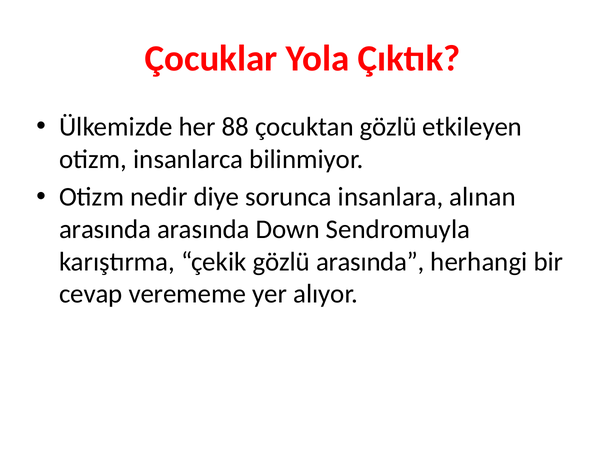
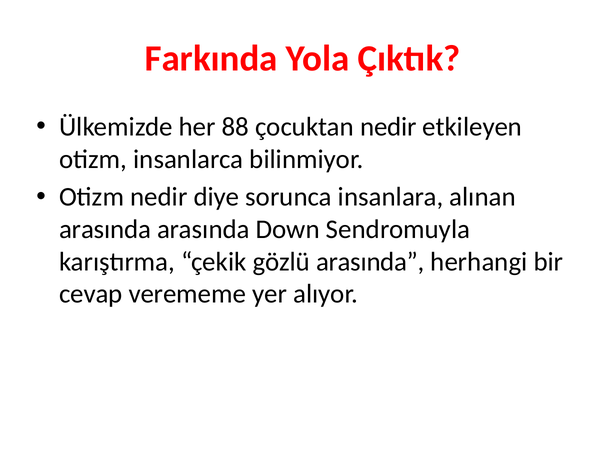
Çocuklar: Çocuklar -> Farkında (211, 59)
çocuktan gözlü: gözlü -> nedir (388, 127)
